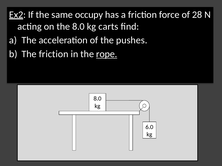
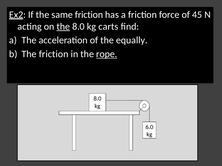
same occupy: occupy -> friction (89, 15)
28: 28 -> 45 (197, 15)
the underline: none -> present (63, 27)
pushes: pushes -> equally (132, 40)
